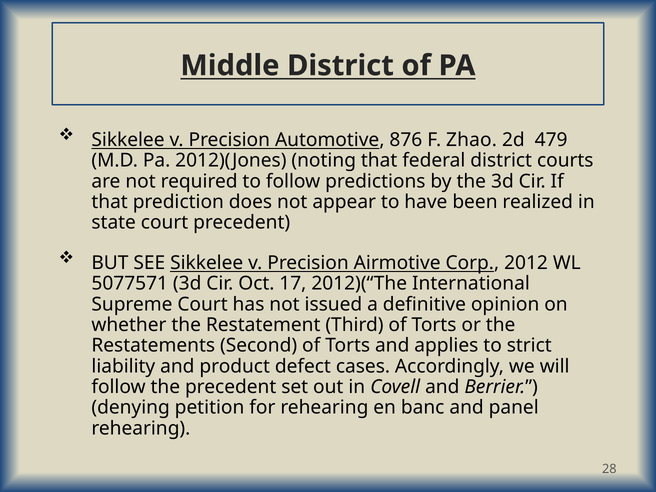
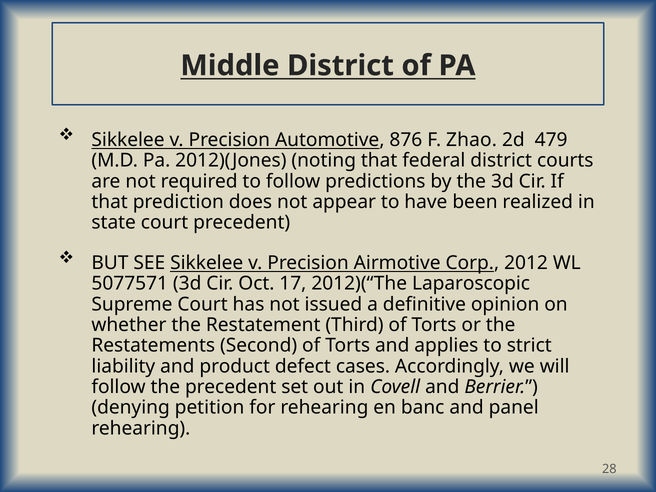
International: International -> Laparoscopic (471, 284)
